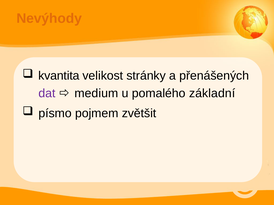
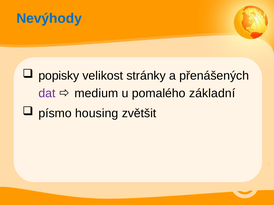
Nevýhody colour: orange -> blue (49, 18)
kvantita: kvantita -> popisky (59, 76)
pojmem: pojmem -> housing (97, 113)
